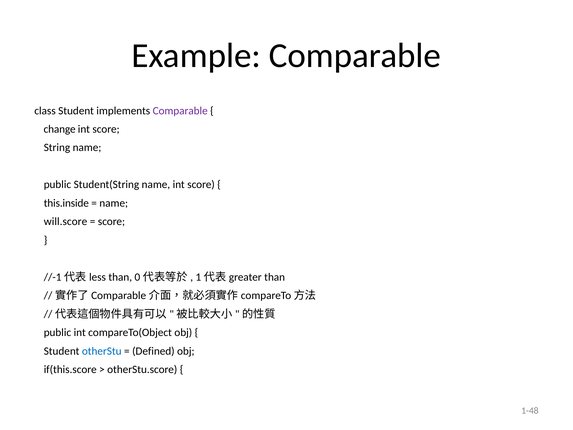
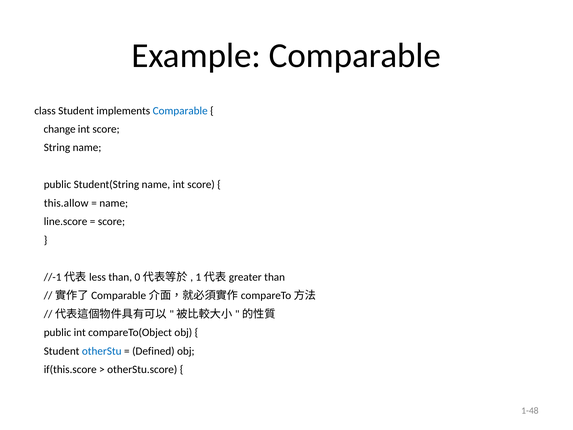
Comparable colour: purple -> blue (180, 111)
this.inside: this.inside -> this.allow (66, 203)
will.score: will.score -> line.score (66, 221)
